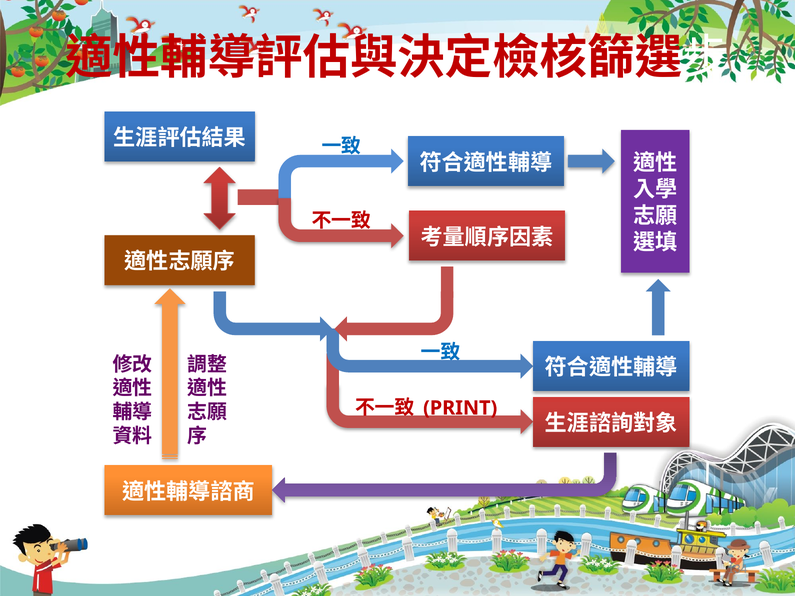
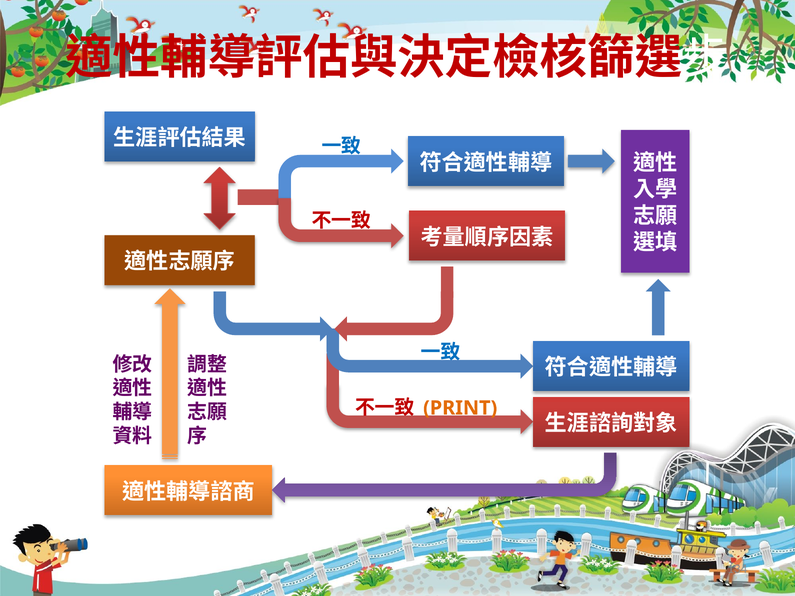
PRINT colour: red -> orange (460, 408)
